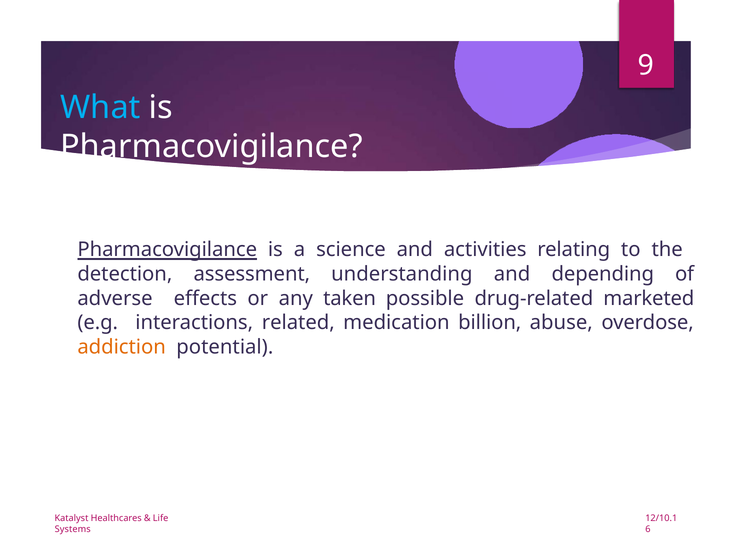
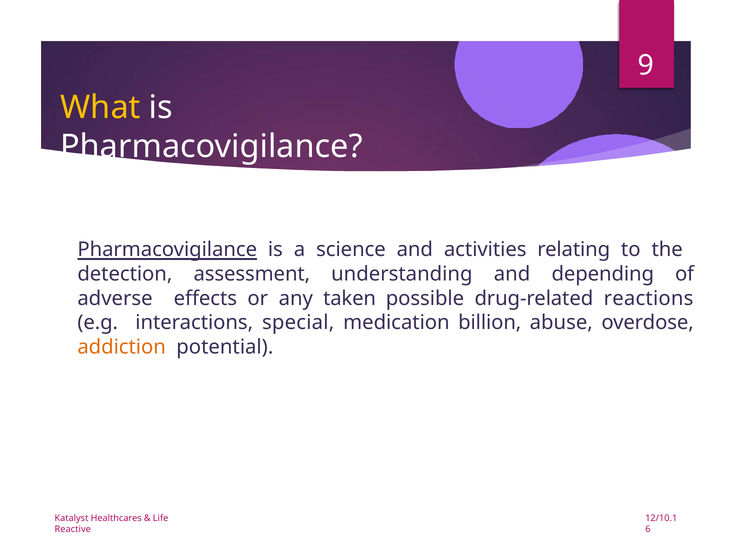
What colour: light blue -> yellow (100, 108)
marketed: marketed -> reactions (649, 299)
related: related -> special (298, 323)
Systems: Systems -> Reactive (73, 530)
